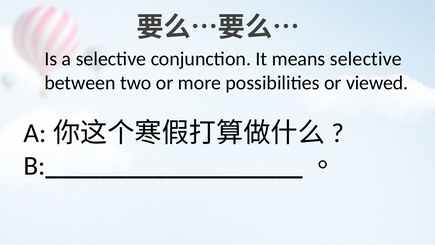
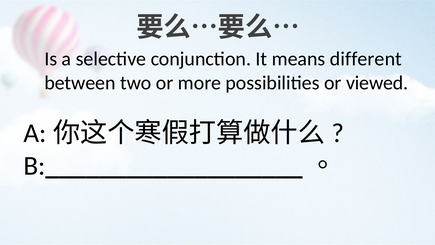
means selective: selective -> different (366, 59)
